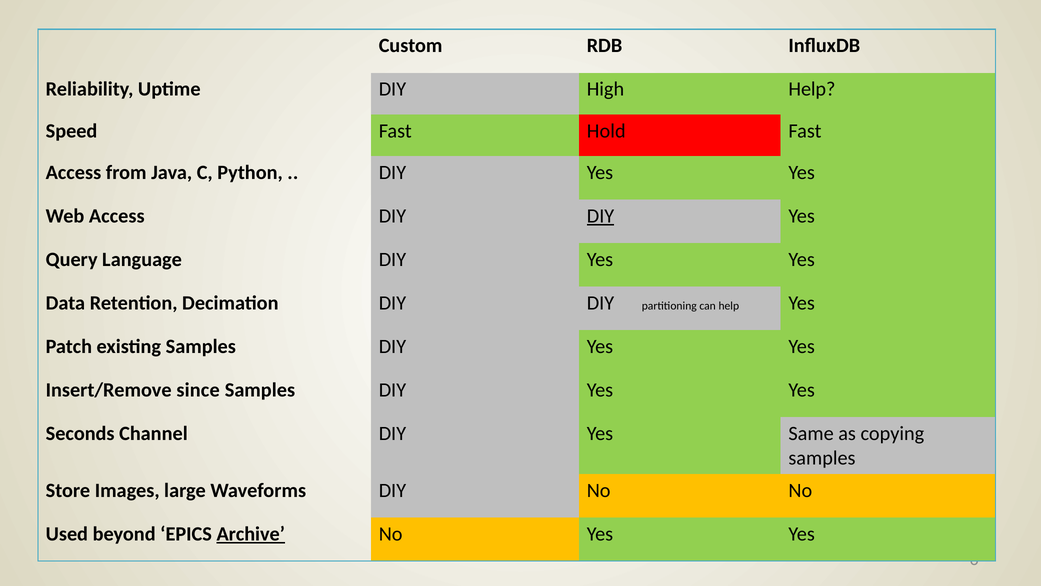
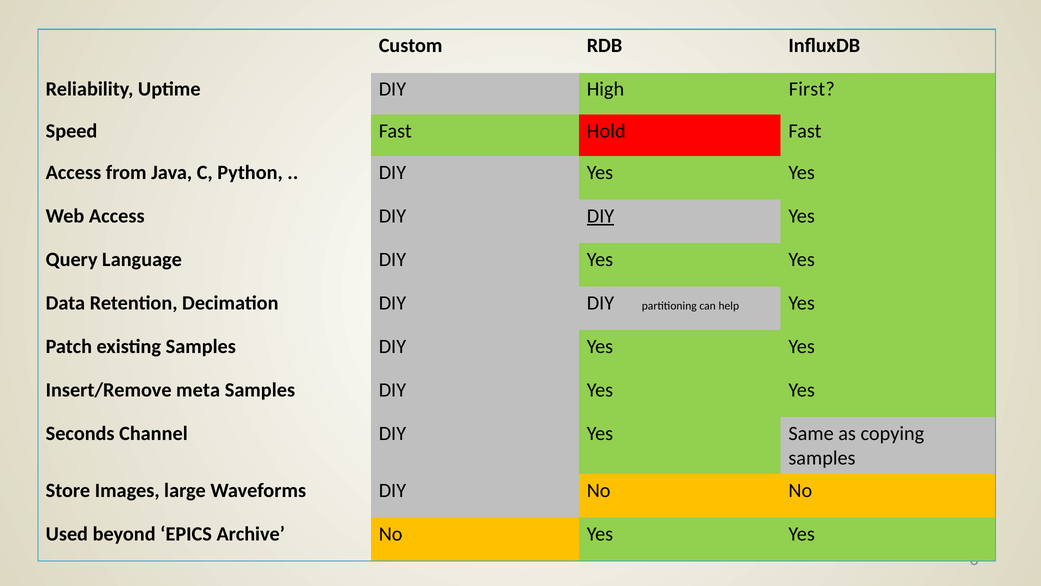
High Help: Help -> First (812, 89)
since: since -> meta (198, 390)
Archive underline: present -> none (251, 534)
